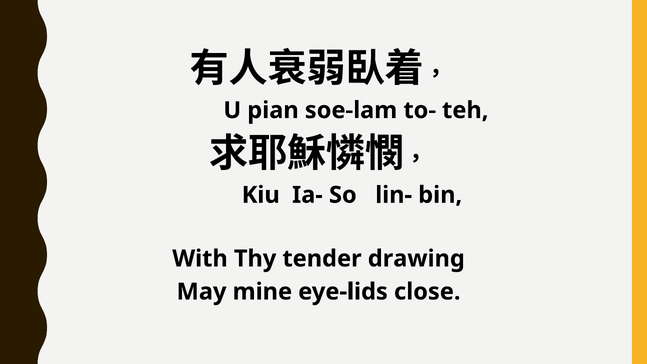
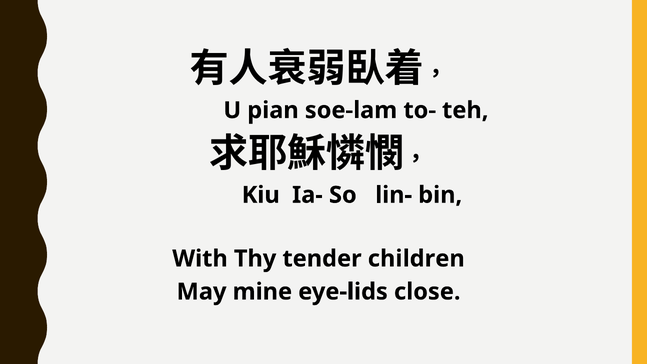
drawing: drawing -> children (416, 259)
